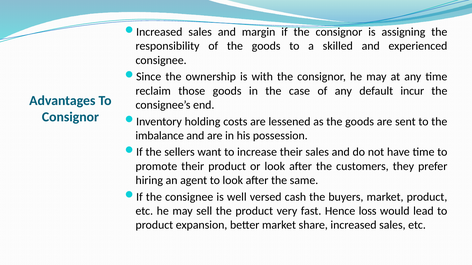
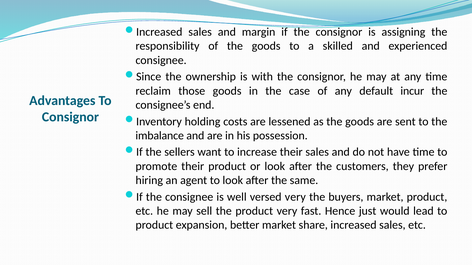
versed cash: cash -> very (295, 197)
loss: loss -> just (368, 211)
